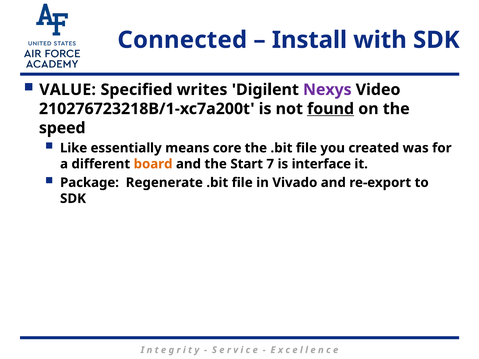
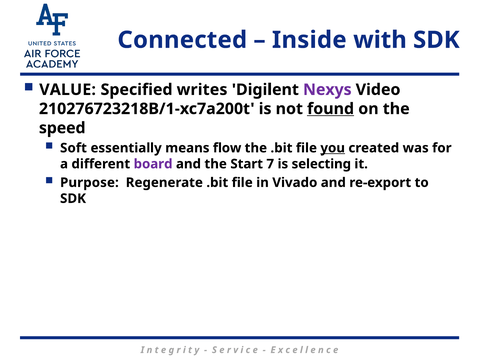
Install: Install -> Inside (309, 40)
Like: Like -> Soft (73, 148)
core: core -> flow (227, 148)
you underline: none -> present (333, 148)
board colour: orange -> purple (153, 164)
interface: interface -> selecting (321, 164)
Package: Package -> Purpose (89, 183)
